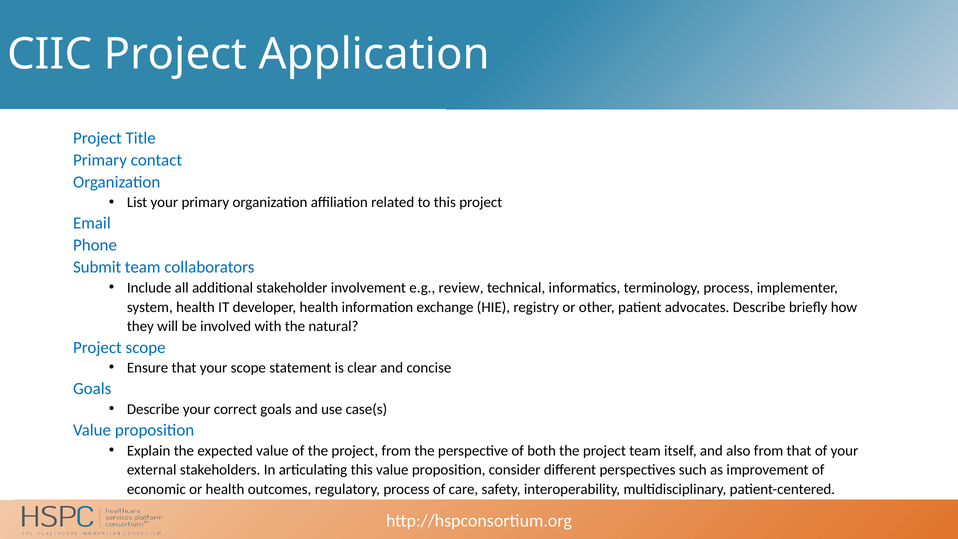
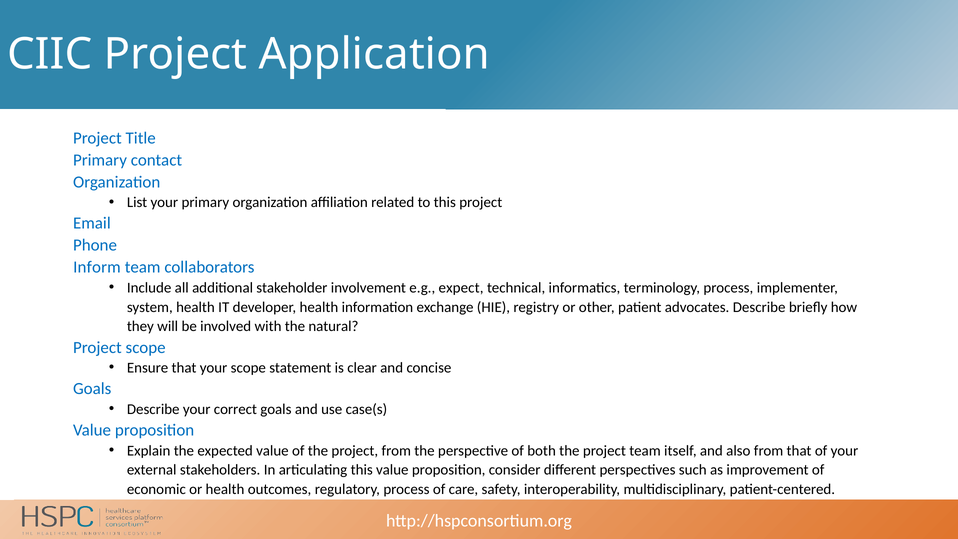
Submit: Submit -> Inform (97, 267)
review: review -> expect (461, 288)
